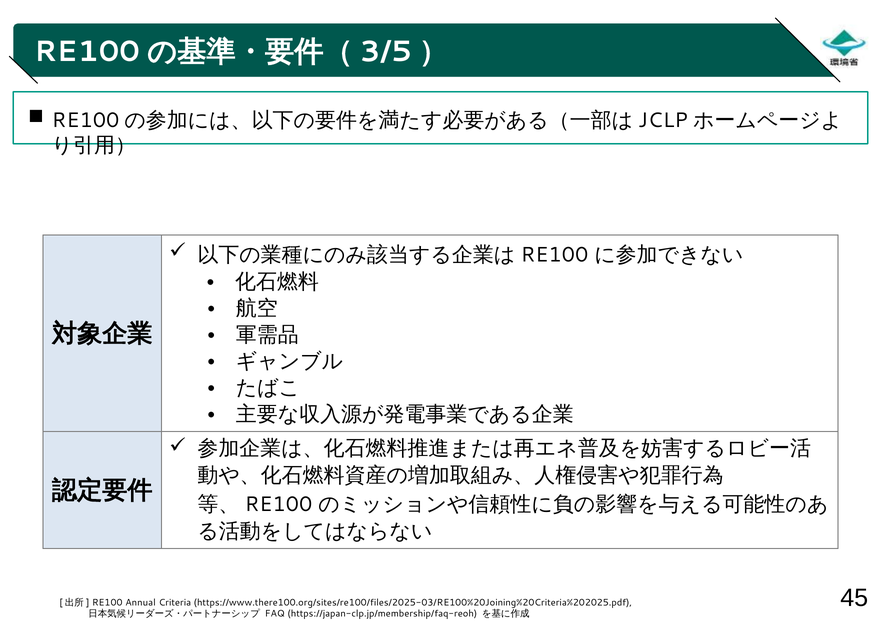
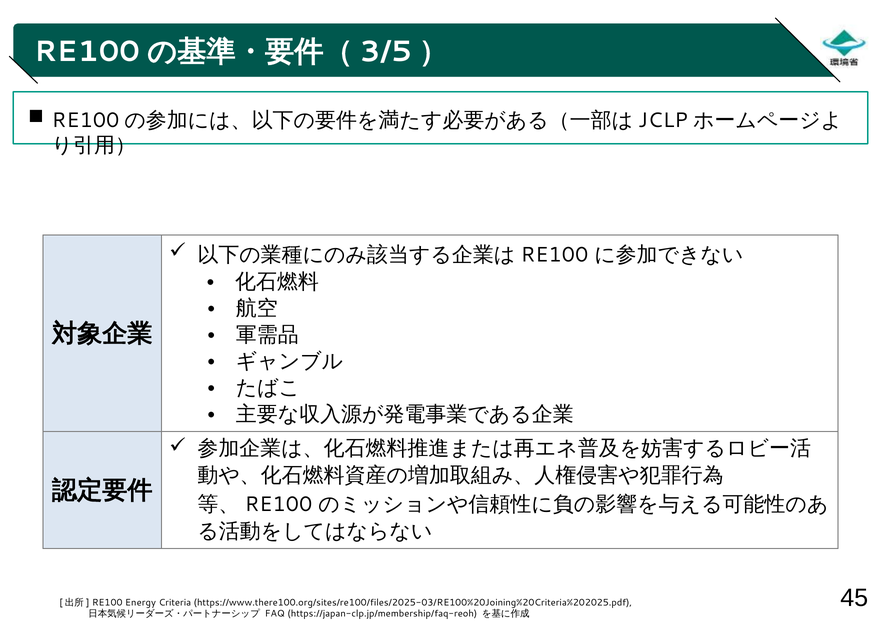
Annual: Annual -> Energy (141, 602)
